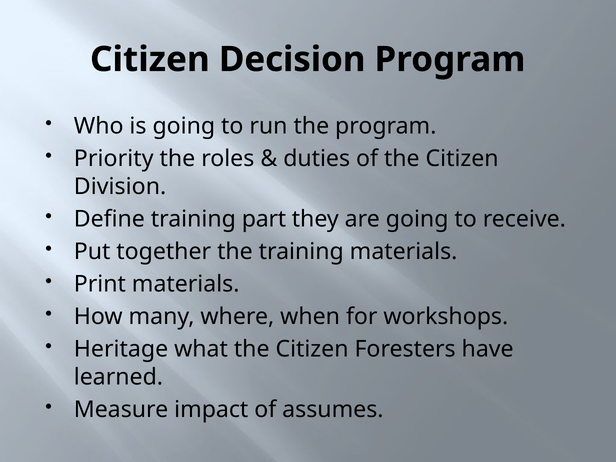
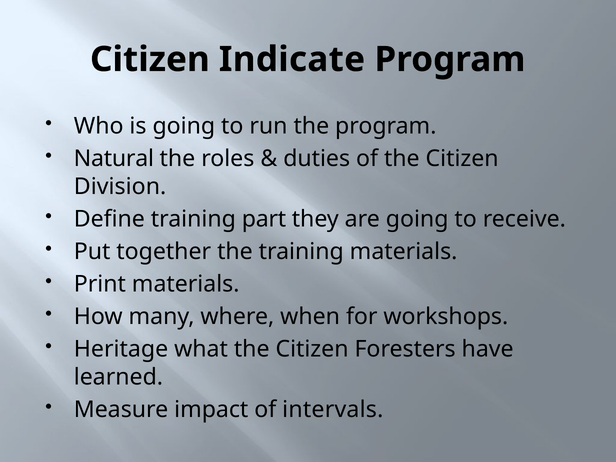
Decision: Decision -> Indicate (292, 59)
Priority: Priority -> Natural (114, 159)
assumes: assumes -> intervals (333, 410)
